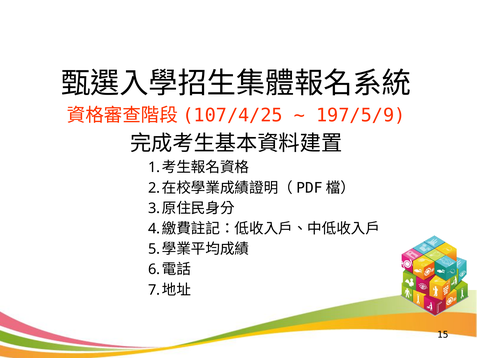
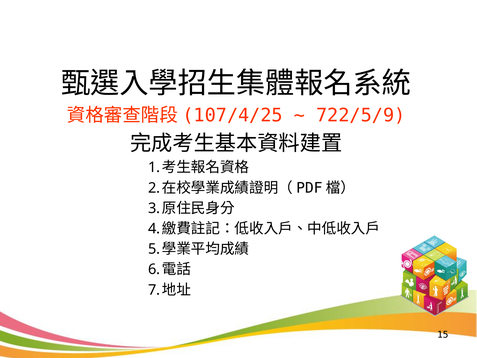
197/5/9: 197/5/9 -> 722/5/9 (361, 115)
